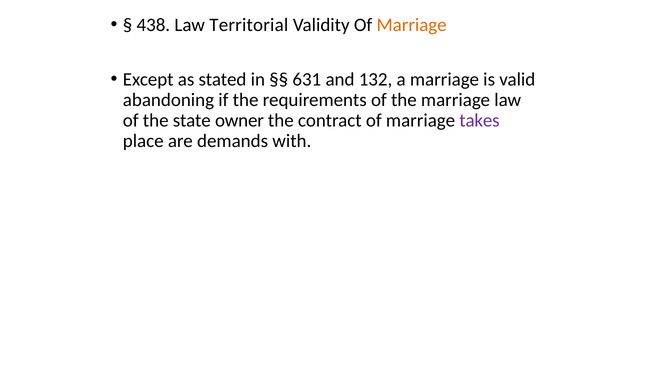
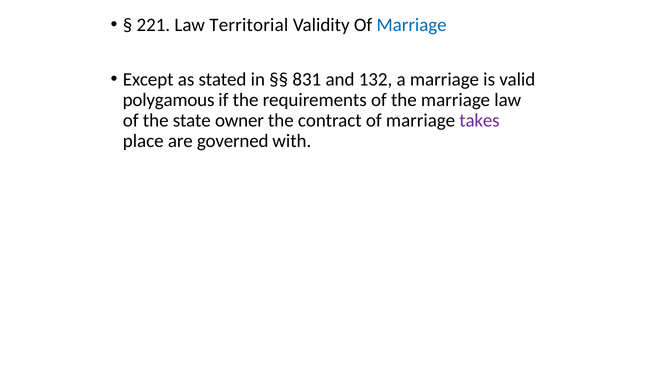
438: 438 -> 221 (153, 25)
Marriage colour: orange -> blue (412, 25)
631: 631 -> 831 (307, 79)
abandoning: abandoning -> polygamous (169, 100)
demands: demands -> governed (233, 141)
